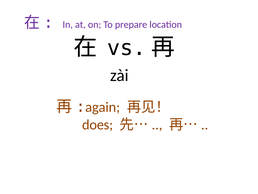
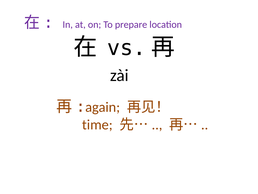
does: does -> time (97, 124)
